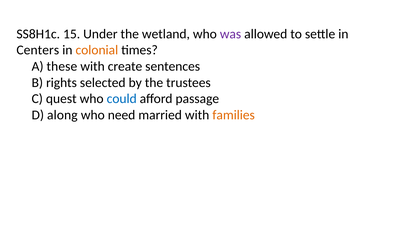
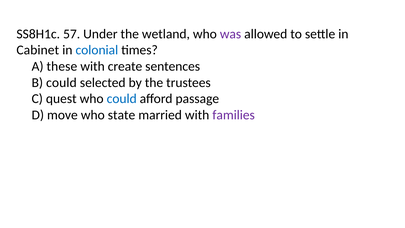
15: 15 -> 57 (72, 34)
Centers: Centers -> Cabinet (38, 50)
colonial colour: orange -> blue (97, 50)
B rights: rights -> could (61, 83)
along: along -> move (62, 115)
need: need -> state (122, 115)
families colour: orange -> purple (234, 115)
